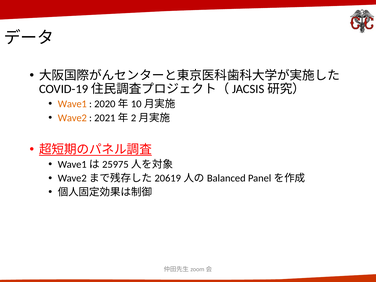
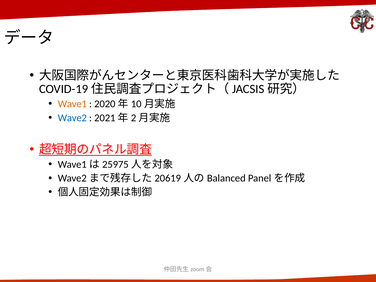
Wave2 colour: orange -> blue (72, 118)
